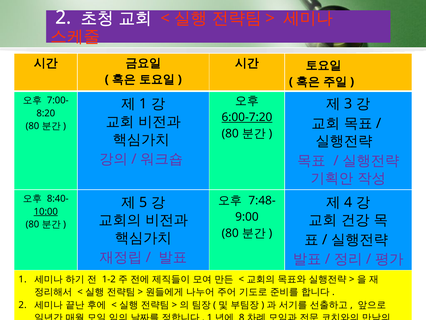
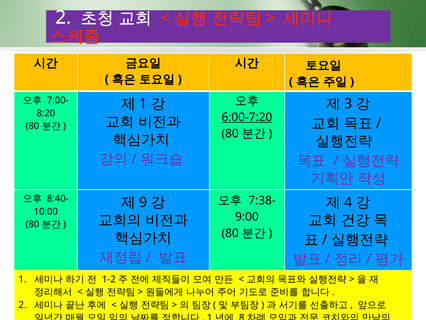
7:48-: 7:48- -> 7:38- (262, 200)
5: 5 -> 9 (143, 202)
10:00 underline: present -> none (46, 211)
